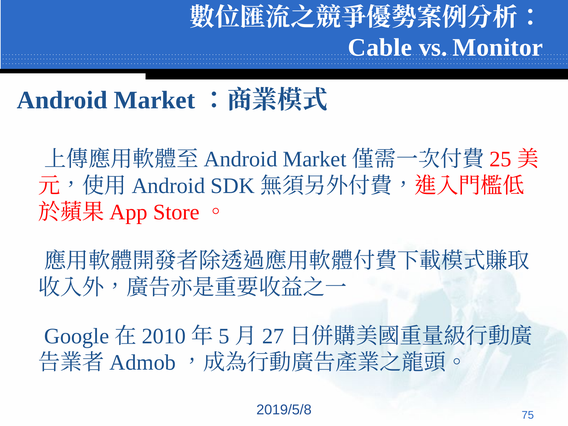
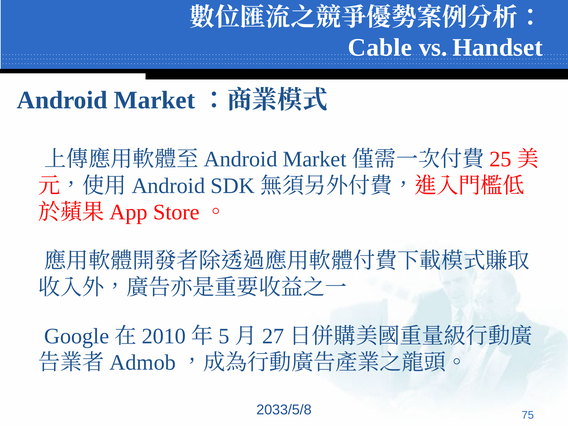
Monitor: Monitor -> Handset (498, 48)
2019/5/8: 2019/5/8 -> 2033/5/8 (284, 410)
